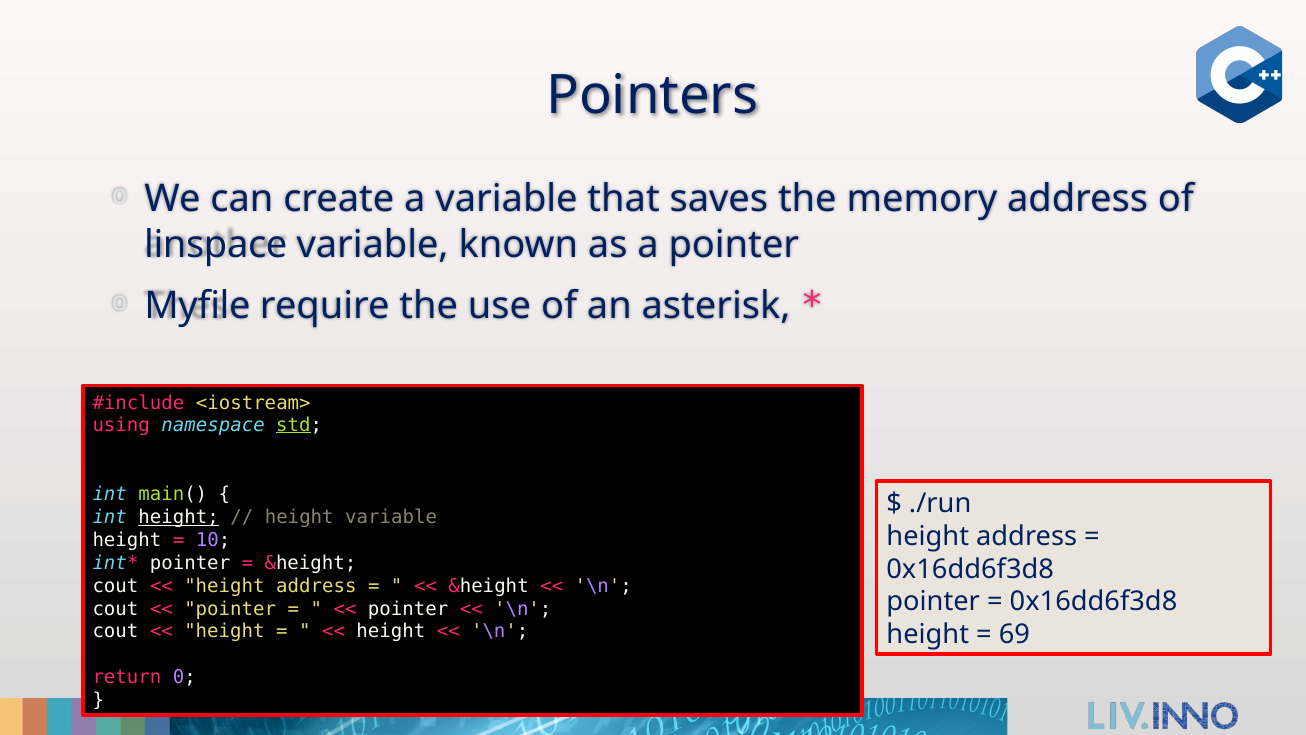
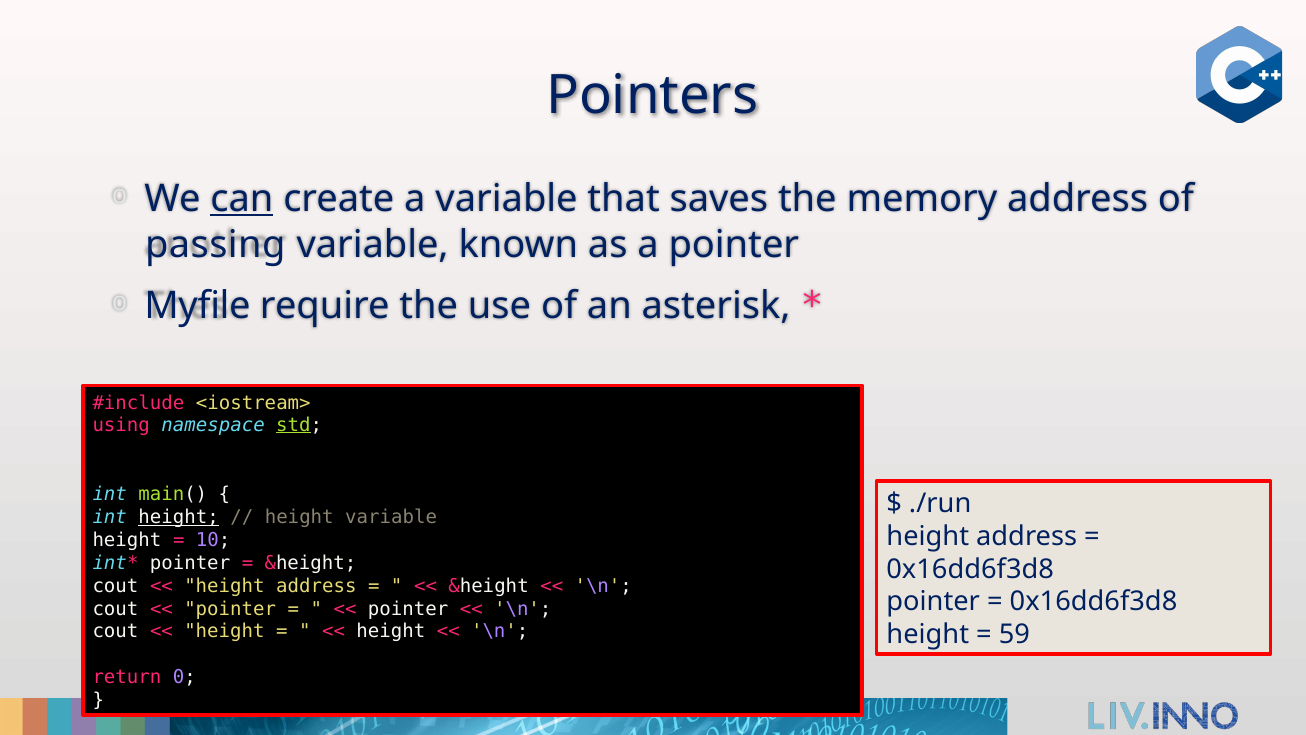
can underline: none -> present (242, 199)
linspace: linspace -> passing (215, 245)
69: 69 -> 59 (1014, 634)
